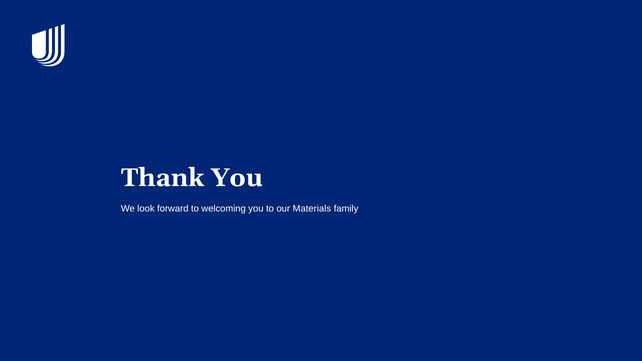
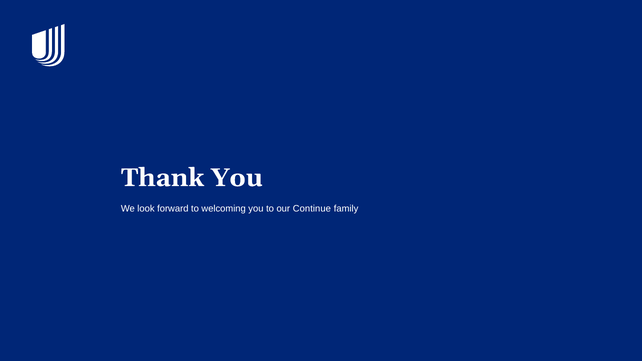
Materials: Materials -> Continue (312, 209)
